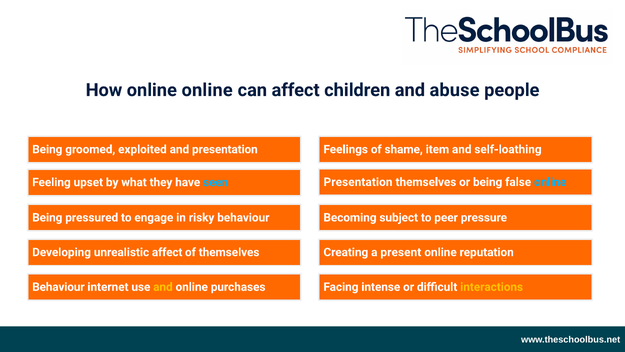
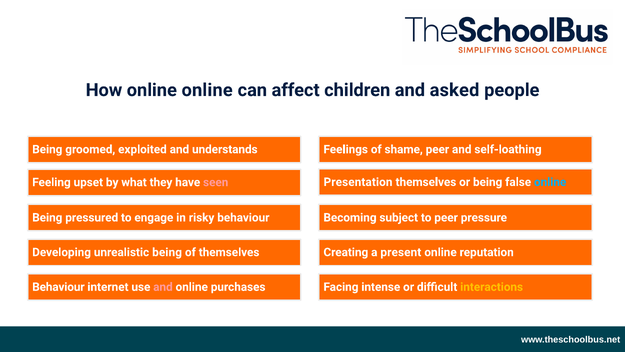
abuse: abuse -> asked (454, 90)
and presentation: presentation -> understands (225, 149)
shame item: item -> peer (437, 149)
seen colour: light blue -> pink (216, 182)
unrealistic affect: affect -> being (167, 252)
and colour: yellow -> pink (163, 287)
